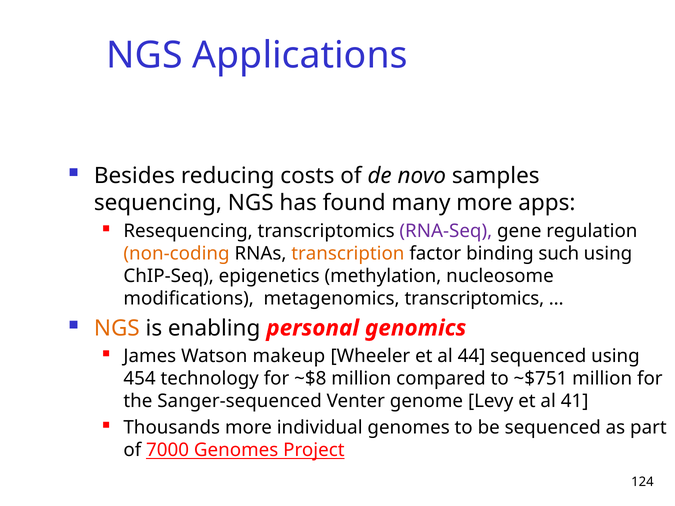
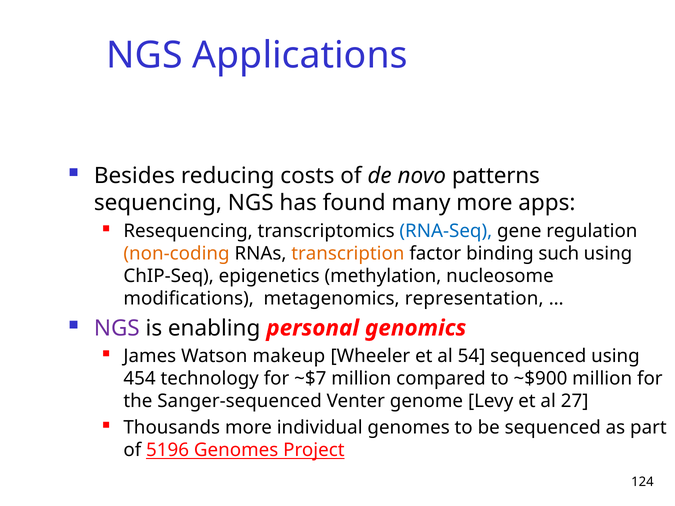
samples: samples -> patterns (496, 176)
RNA-Seq colour: purple -> blue (446, 231)
metagenomics transcriptomics: transcriptomics -> representation (474, 299)
NGS colour: orange -> purple (117, 328)
44: 44 -> 54 (471, 356)
~$8: ~$8 -> ~$7 (310, 379)
~$751: ~$751 -> ~$900 (540, 379)
41: 41 -> 27 (575, 401)
7000: 7000 -> 5196 (168, 450)
